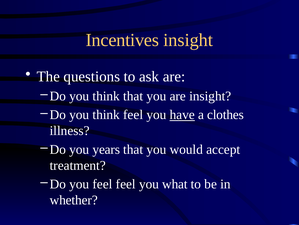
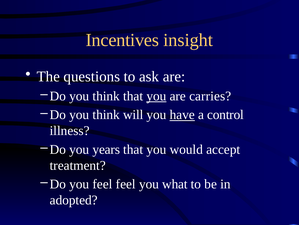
you underline: none -> present (156, 96)
are insight: insight -> carries (210, 96)
think feel: feel -> will (133, 114)
clothes: clothes -> control (225, 114)
whether: whether -> adopted (74, 199)
